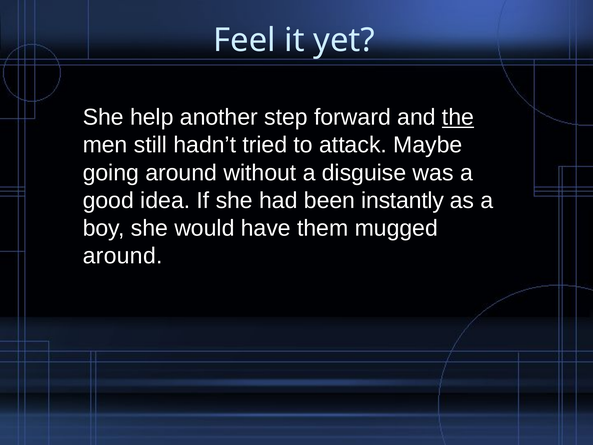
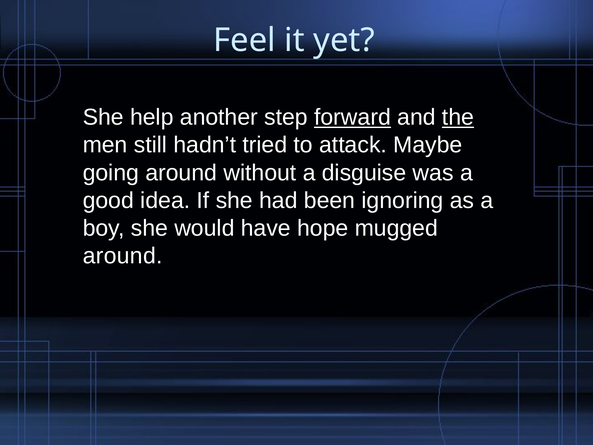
forward underline: none -> present (353, 117)
instantly: instantly -> ignoring (402, 200)
them: them -> hope (323, 228)
